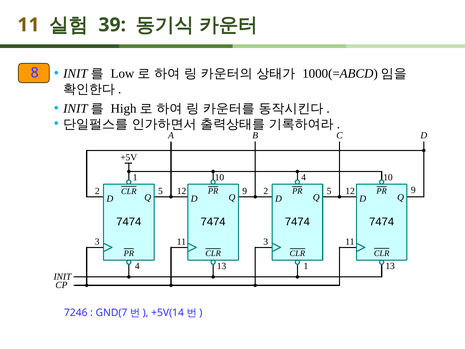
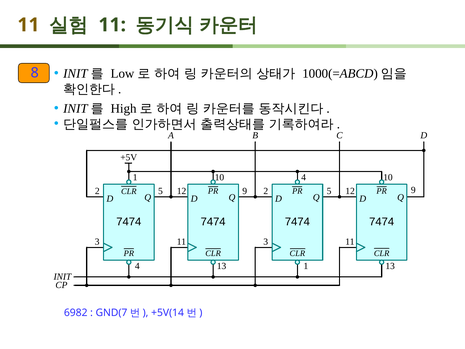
39: 39 -> 11 (112, 25)
7246: 7246 -> 6982 (76, 313)
